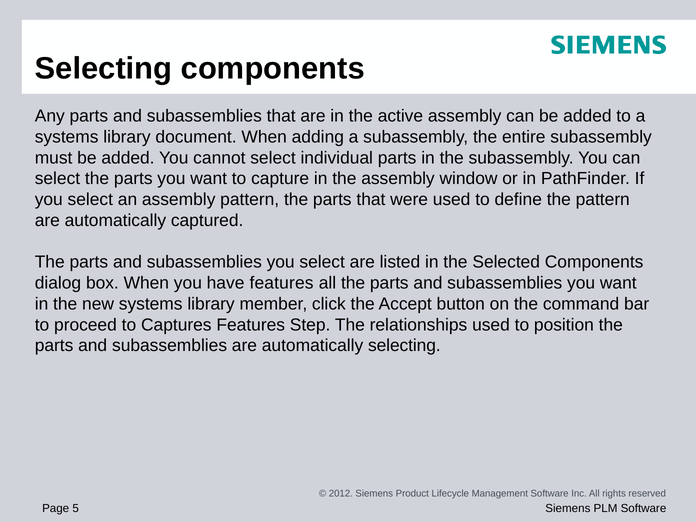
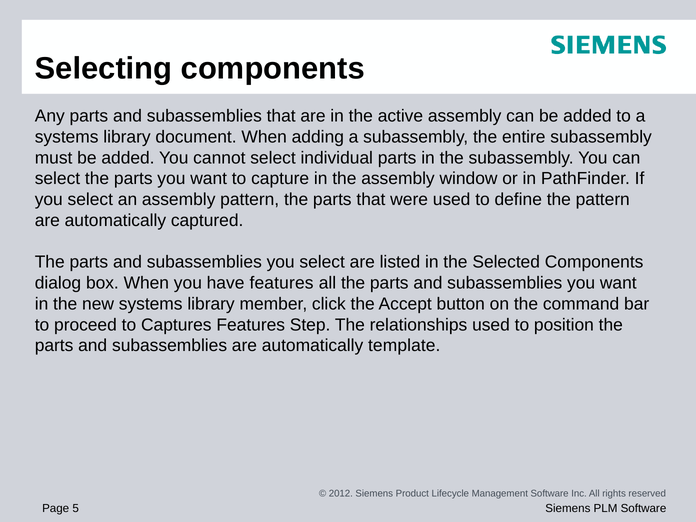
automatically selecting: selecting -> template (404, 346)
